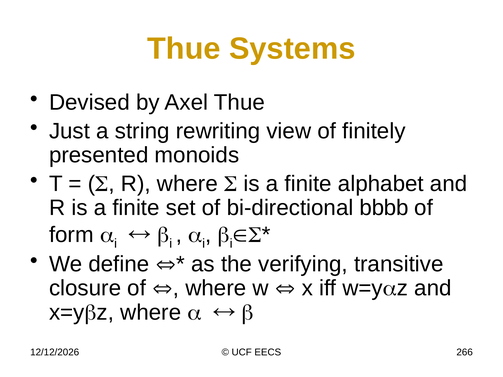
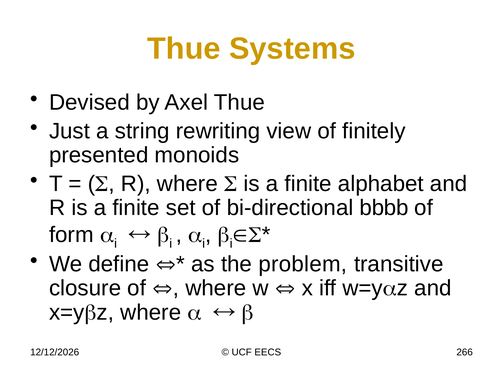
verifying: verifying -> problem (303, 264)
